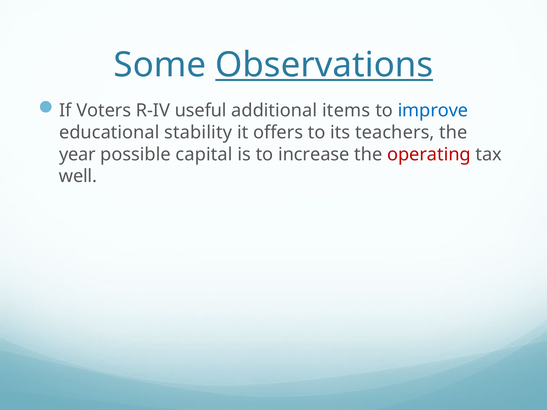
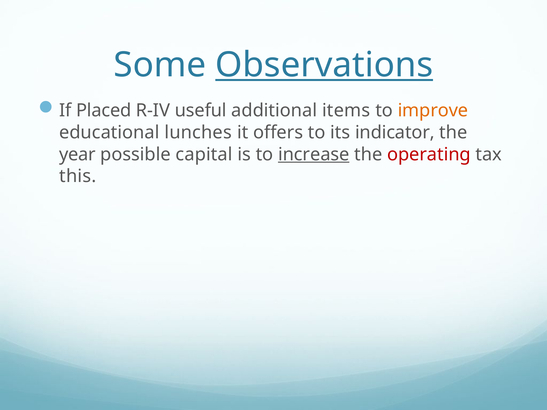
Voters: Voters -> Placed (104, 111)
improve colour: blue -> orange (433, 111)
stability: stability -> lunches (198, 133)
teachers: teachers -> indicator (395, 133)
increase underline: none -> present (314, 154)
well: well -> this (78, 176)
